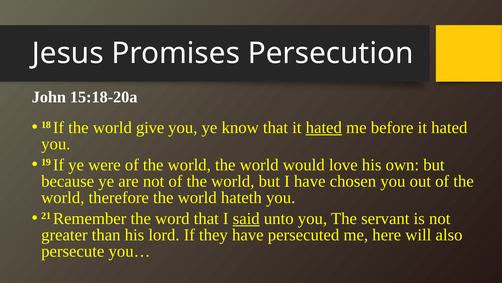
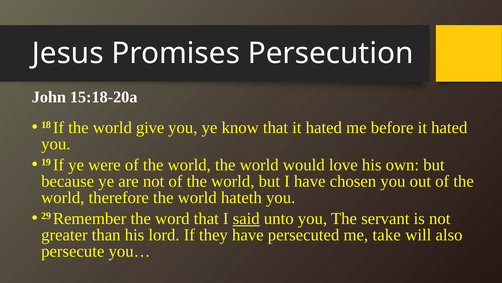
hated underline: present -> none (324, 127)
21: 21 -> 29 (46, 215)
here: here -> take (387, 234)
